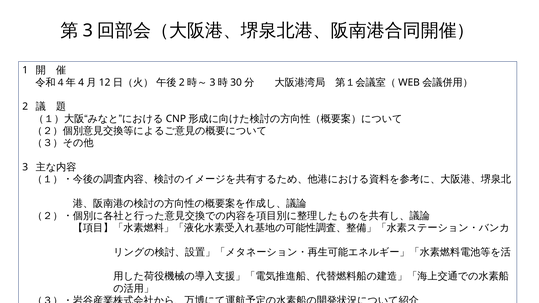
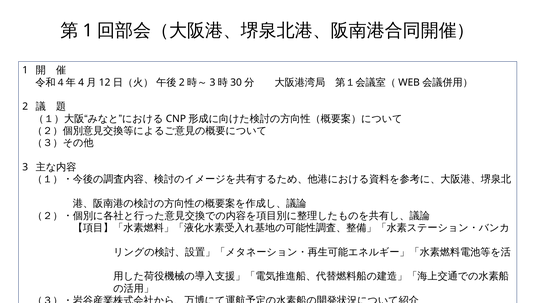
3: 3 -> 1 (88, 30)
